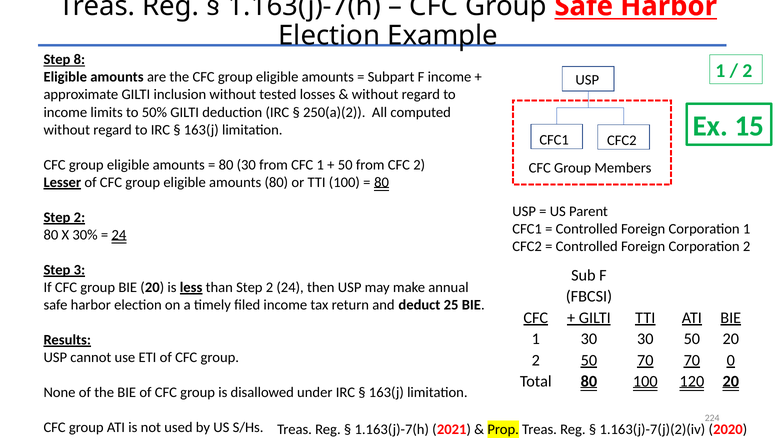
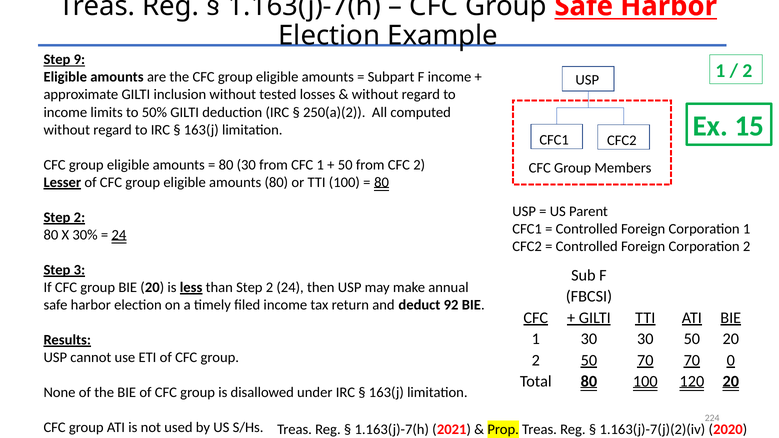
8: 8 -> 9 (79, 60)
25: 25 -> 92 (451, 305)
